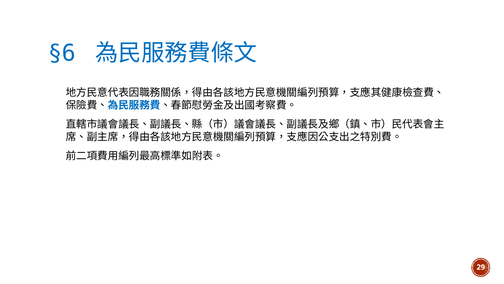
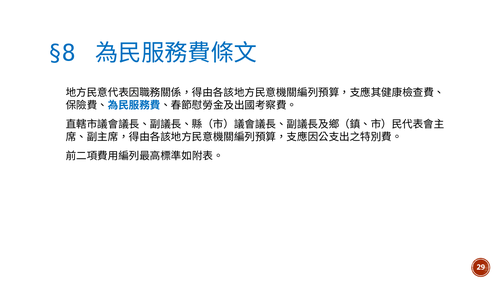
§6: §6 -> §8 (62, 53)
